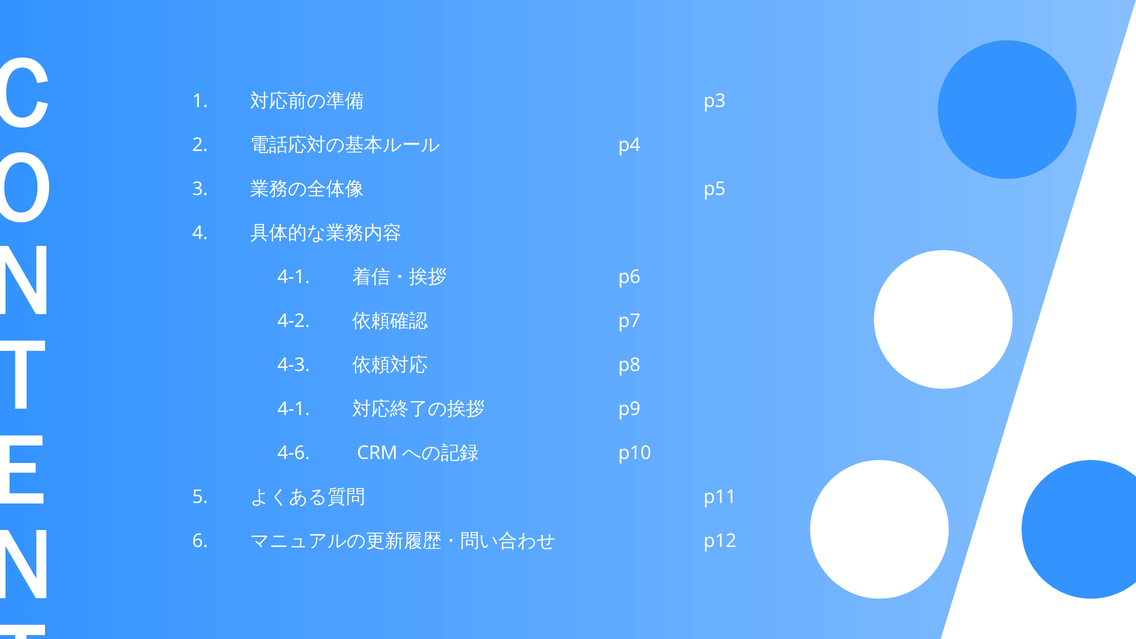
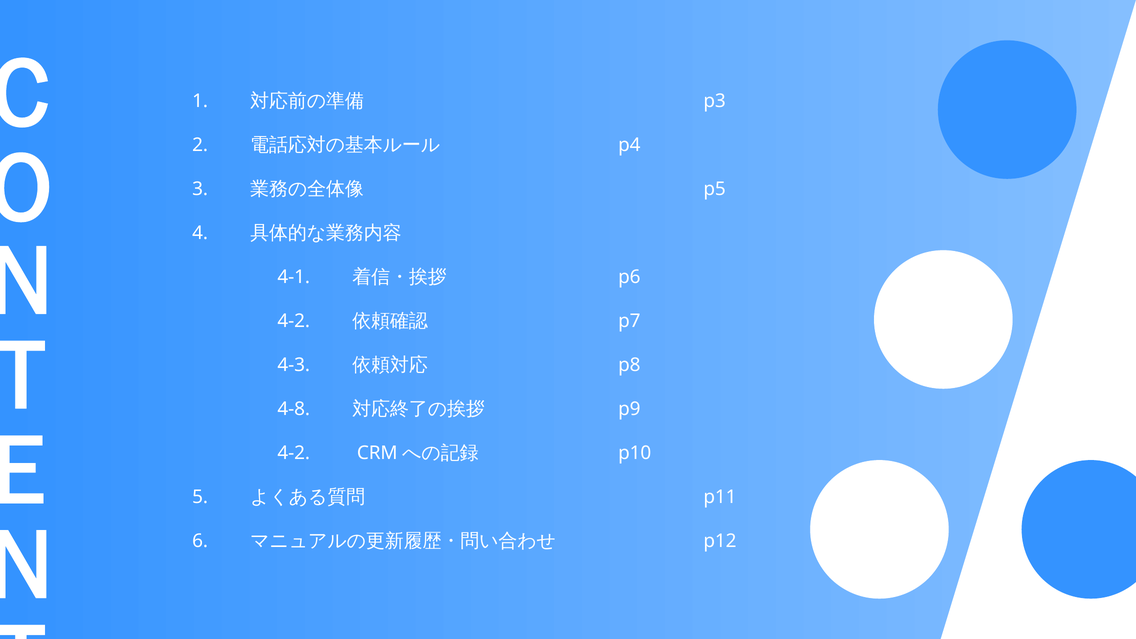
4-1: 4-1 -> 4-8 (294, 409)
4-6: 4-6 -> 4-2 (294, 453)
